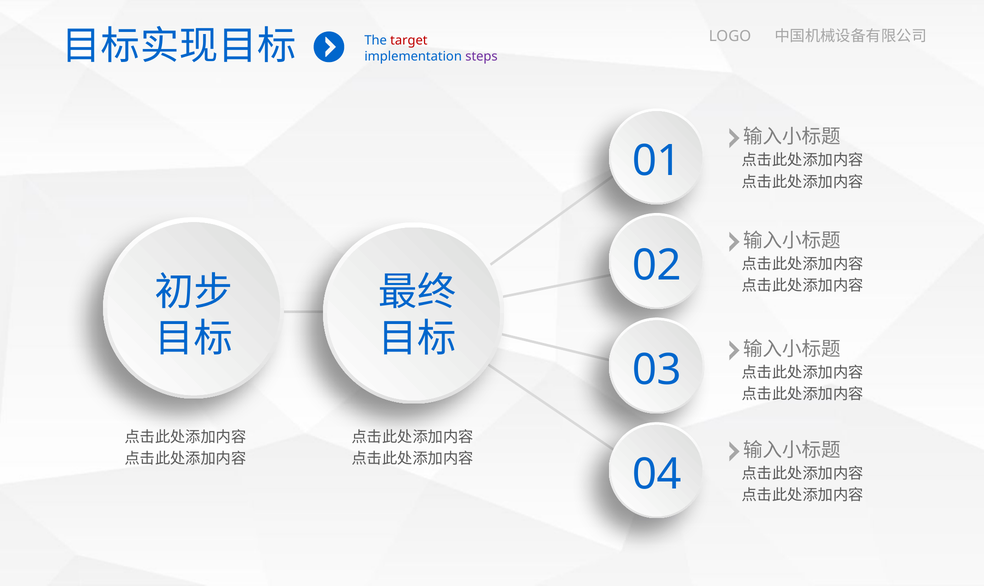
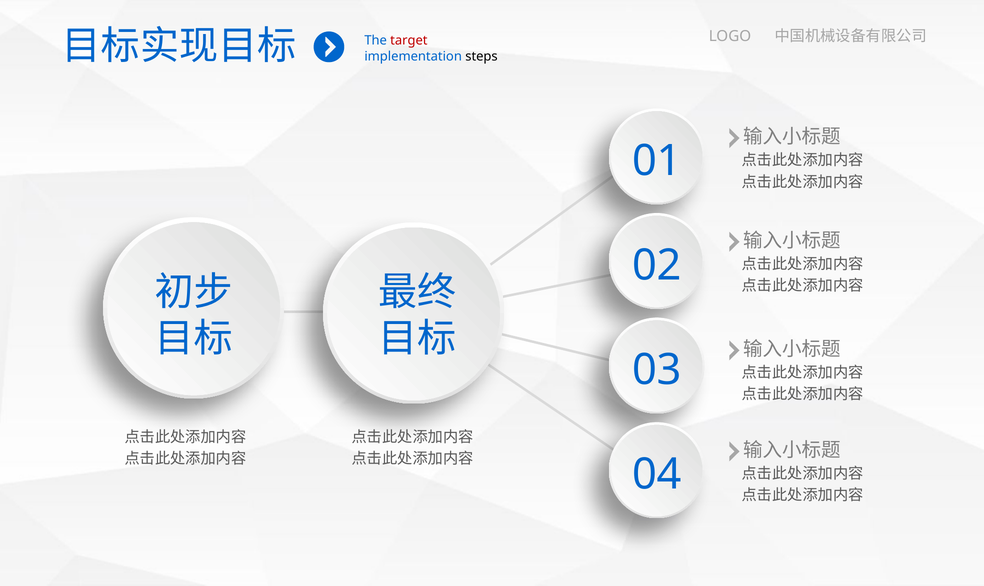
steps colour: purple -> black (482, 56)
